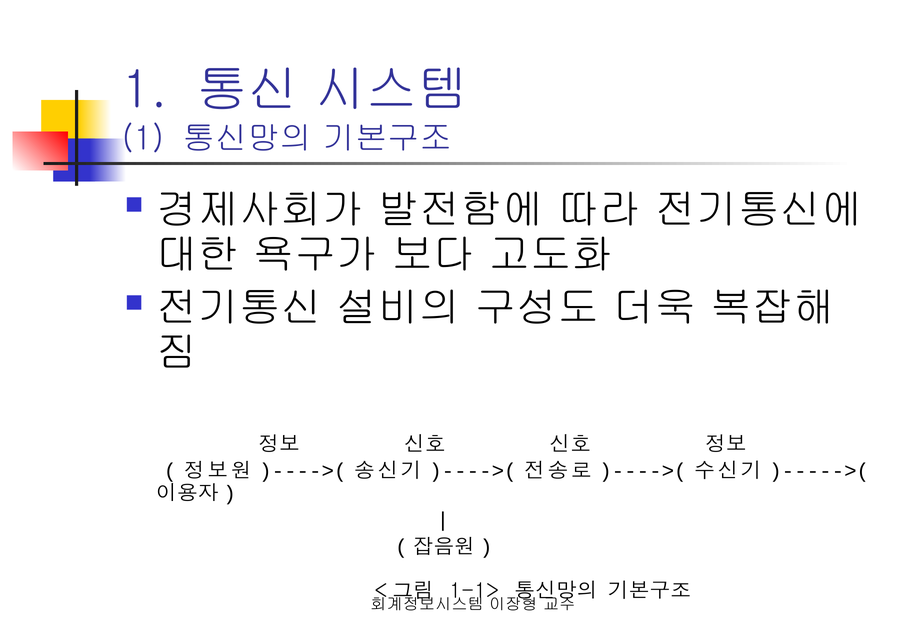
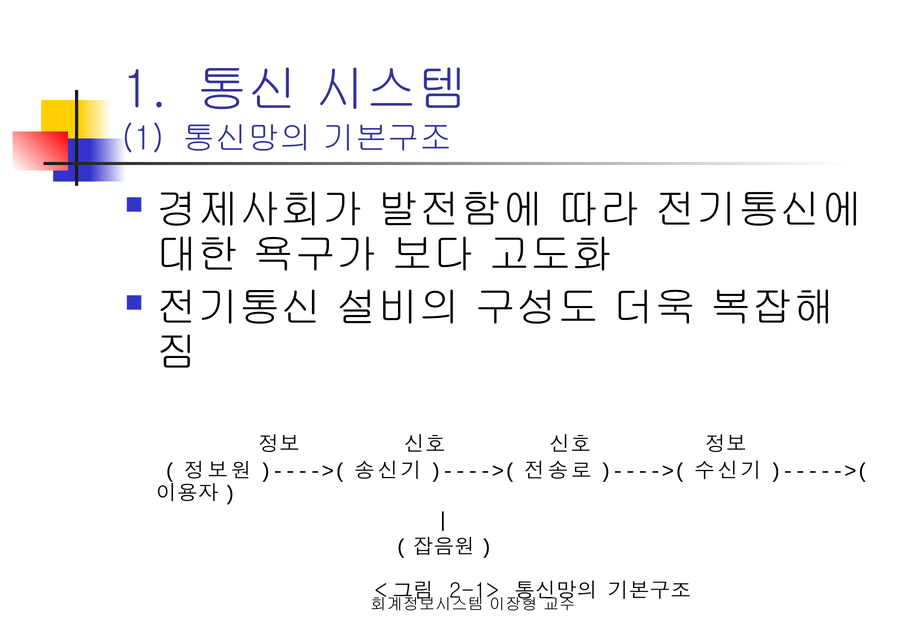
1-1>: 1-1> -> 2-1> (474, 591)
